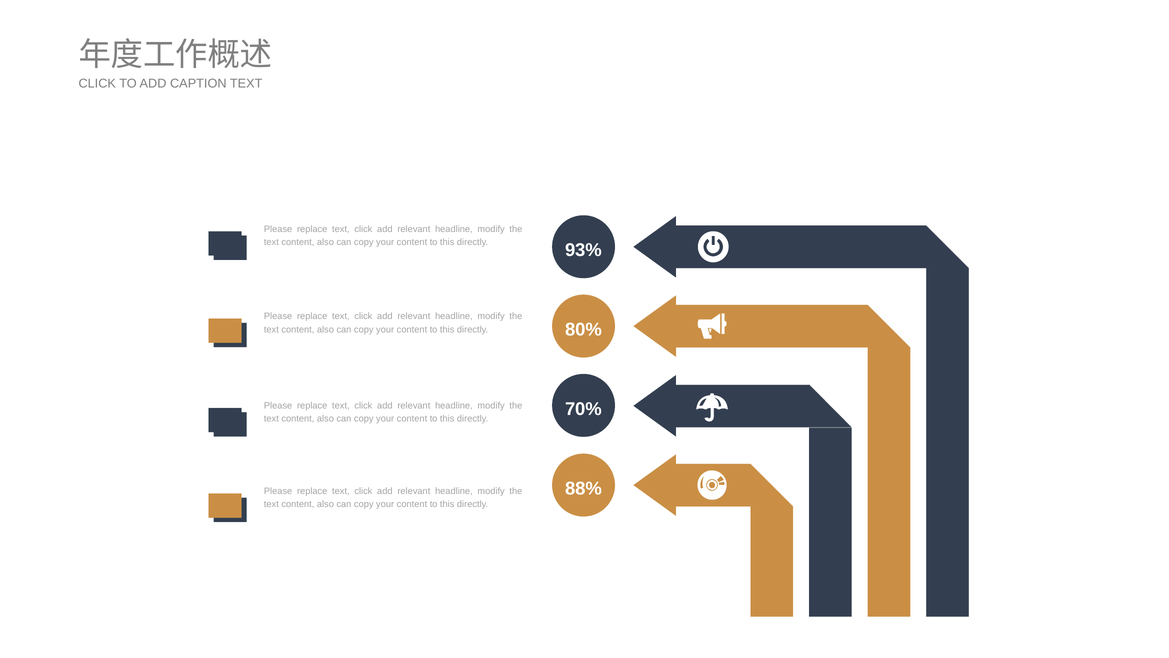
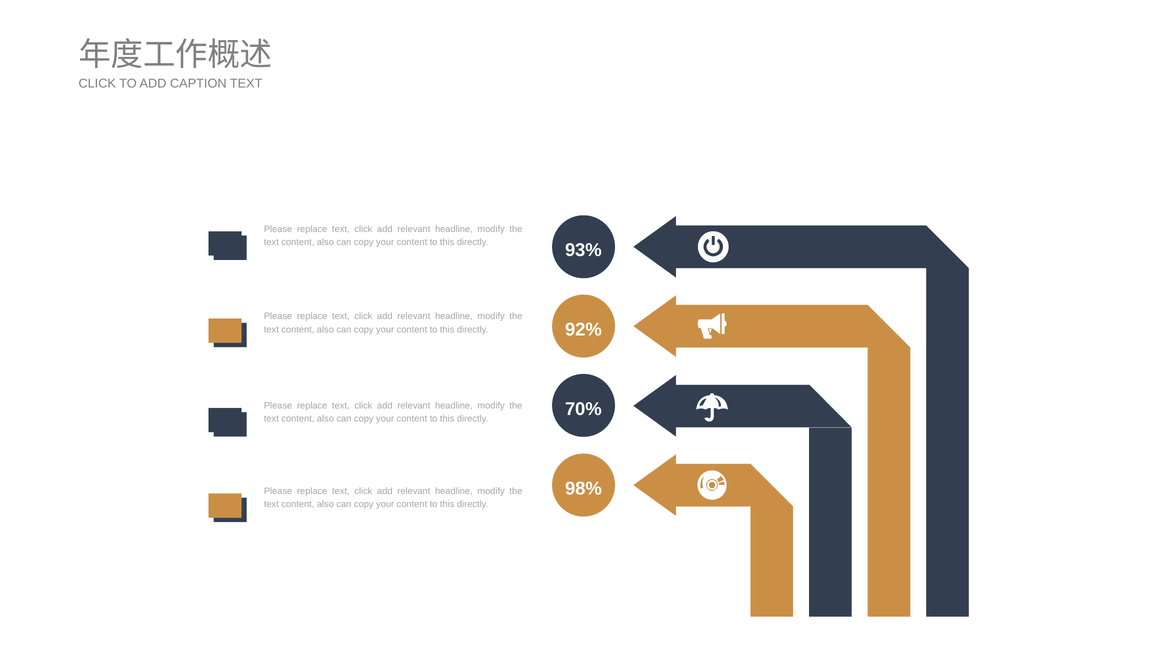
80%: 80% -> 92% (583, 329)
88%: 88% -> 98% (583, 488)
